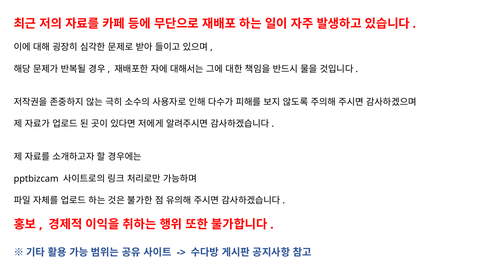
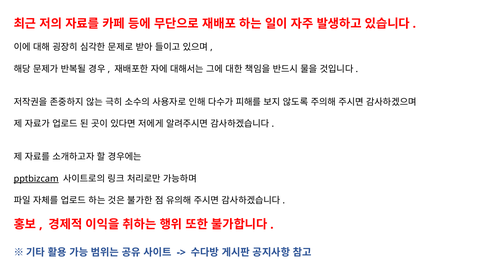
pptbizcam underline: none -> present (36, 179)
